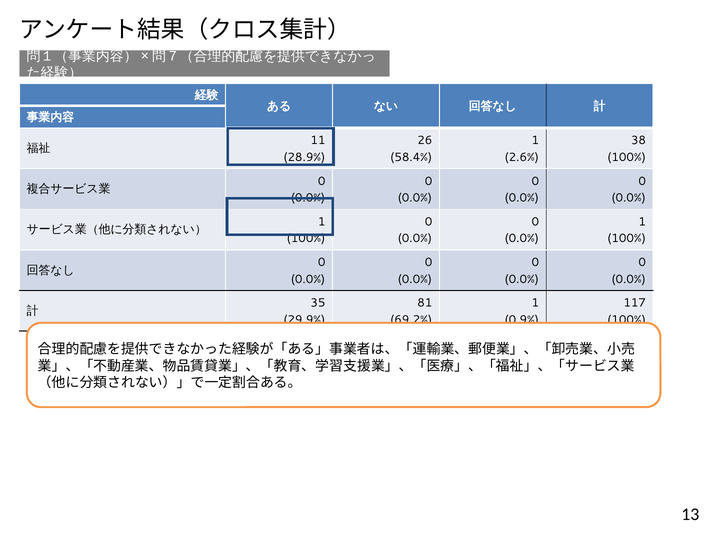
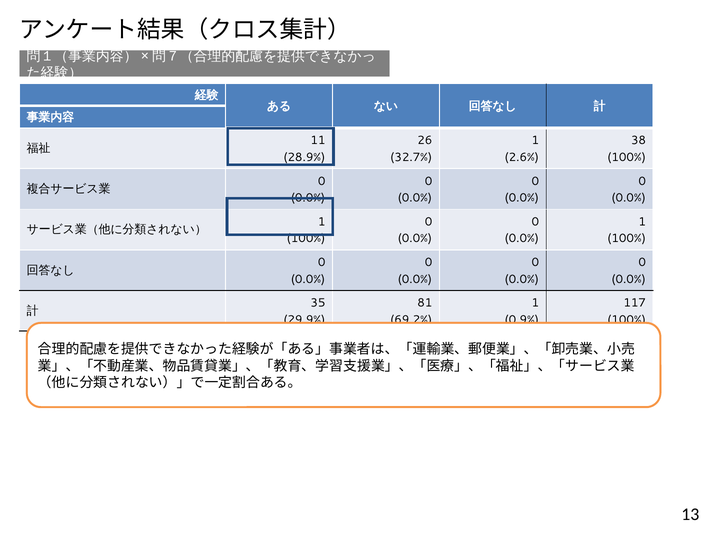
58.4%: 58.4% -> 32.7% (411, 157)
